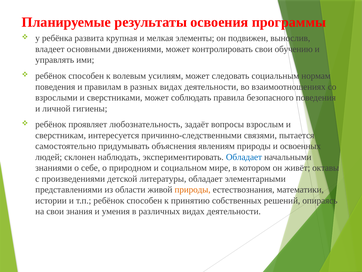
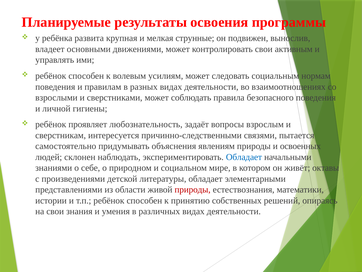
элементы: элементы -> струнные (195, 38)
обучению: обучению -> активным (294, 49)
природы colour: orange -> red (193, 189)
